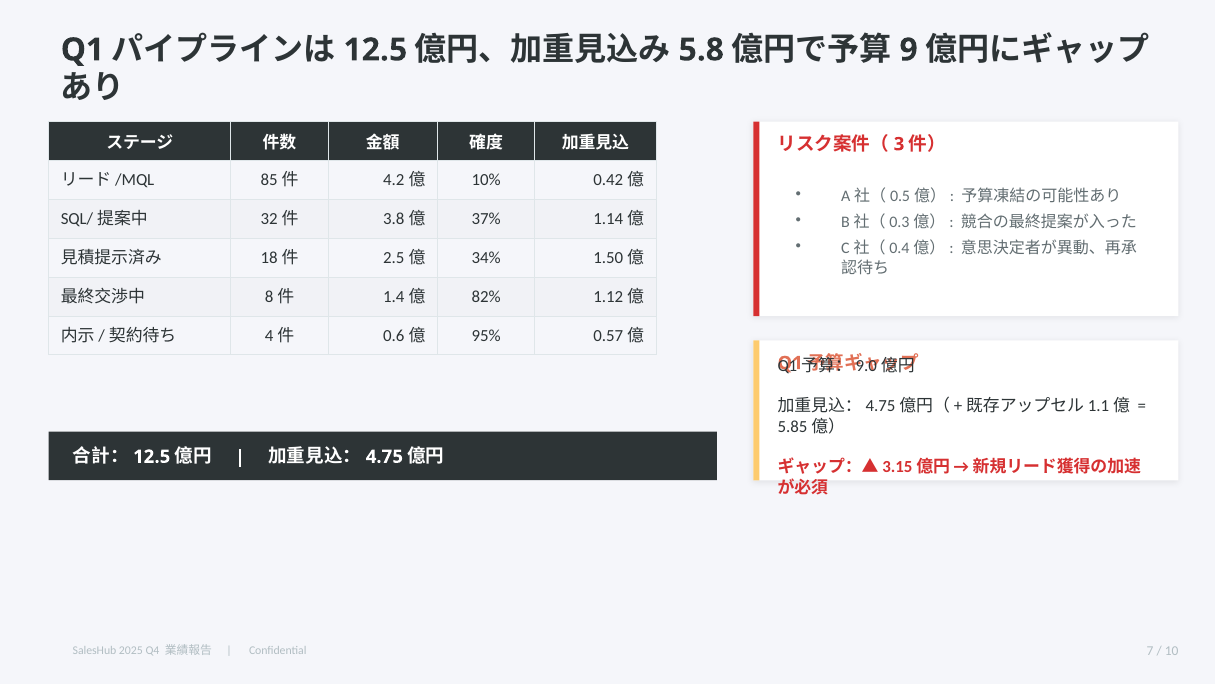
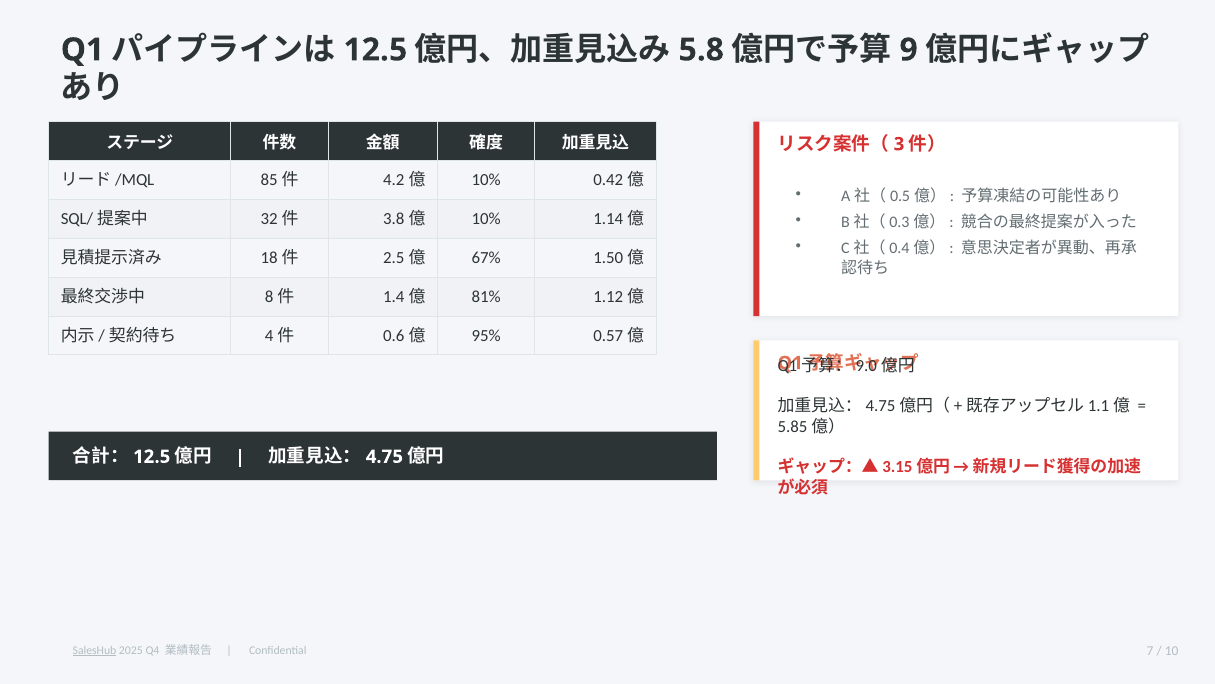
37%: 37% -> 10% (486, 219)
34%: 34% -> 67% (486, 258)
82%: 82% -> 81% (486, 296)
SalesHub underline: none -> present (95, 650)
